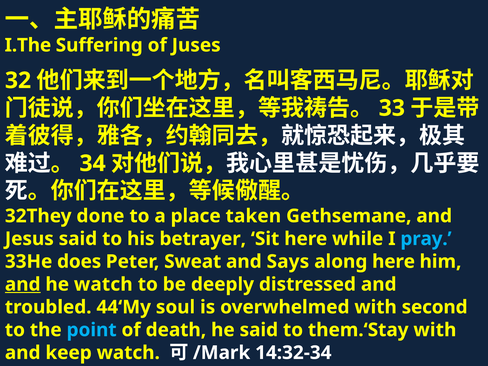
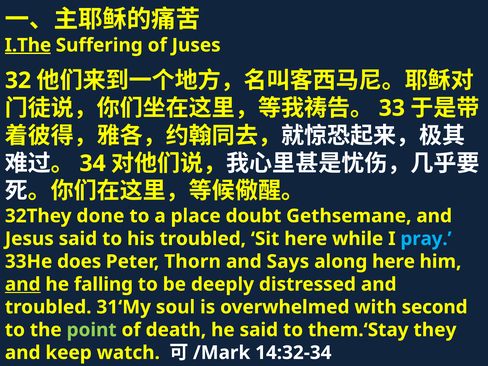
I.The underline: none -> present (28, 45)
taken: taken -> doubt (253, 216)
his betrayer: betrayer -> troubled (203, 239)
Sweat: Sweat -> Thorn (193, 262)
he watch: watch -> falling (103, 284)
44‘My: 44‘My -> 31‘My (124, 307)
point colour: light blue -> light green (92, 330)
them.‘Stay with: with -> they (435, 330)
